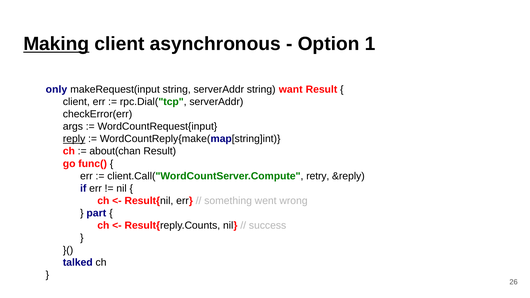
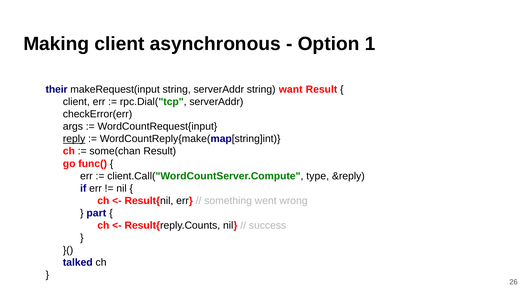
Making underline: present -> none (56, 44)
only: only -> their (57, 89)
about(chan: about(chan -> some(chan (115, 151)
retry: retry -> type (318, 176)
